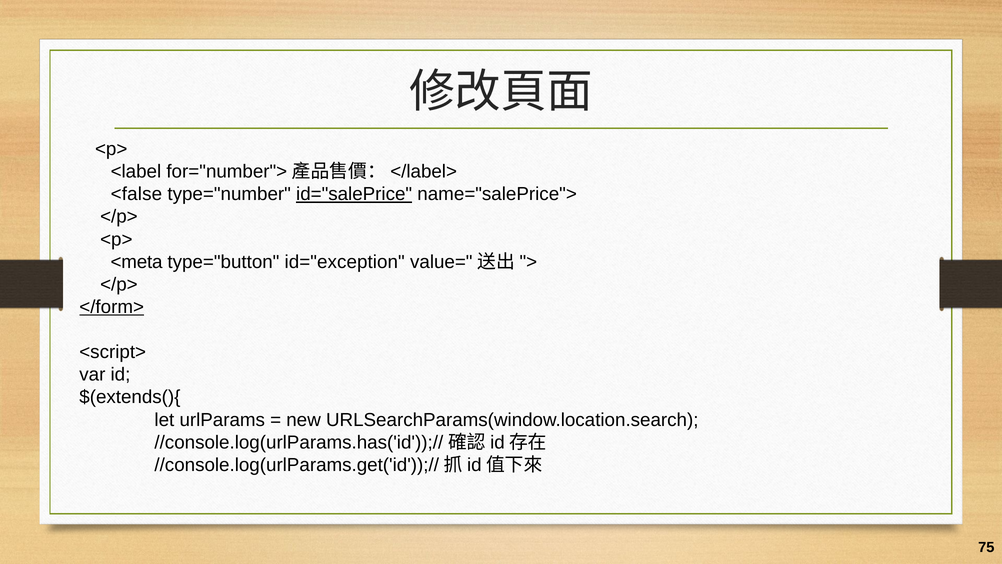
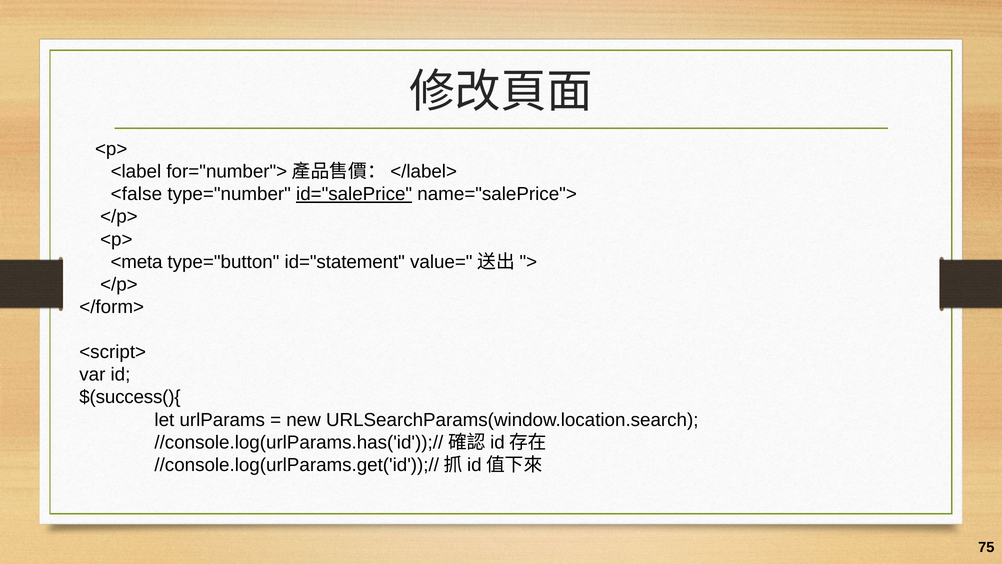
id="exception: id="exception -> id="statement (345, 262)
</form> underline: present -> none (112, 307)
$(extends(){: $(extends(){ -> $(success(){ (130, 397)
